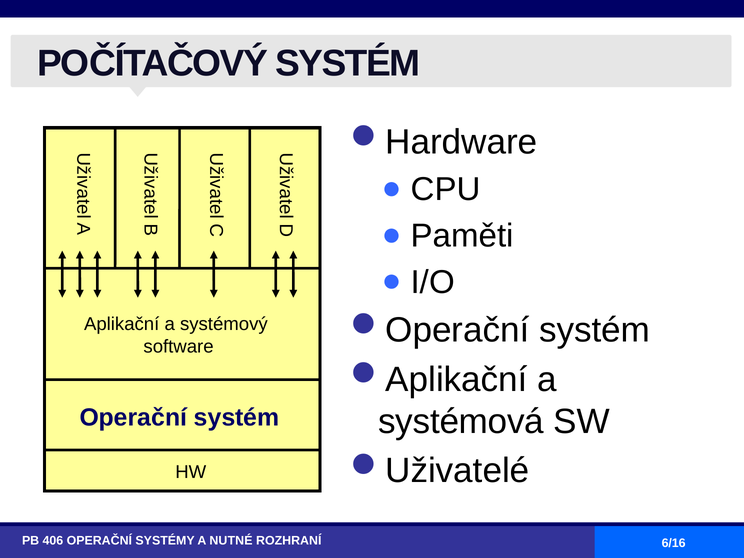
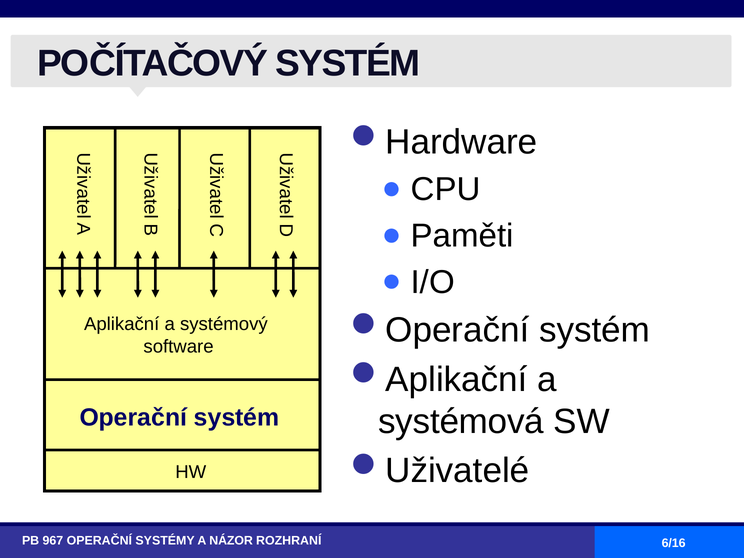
406: 406 -> 967 (53, 541)
NUTNÉ: NUTNÉ -> NÁZOR (231, 541)
